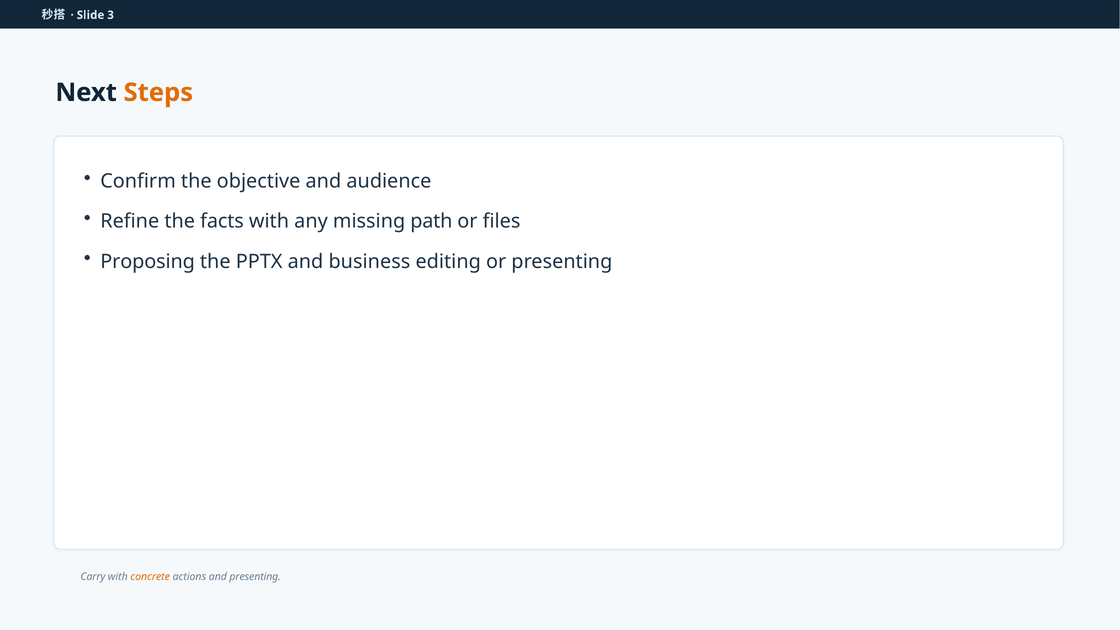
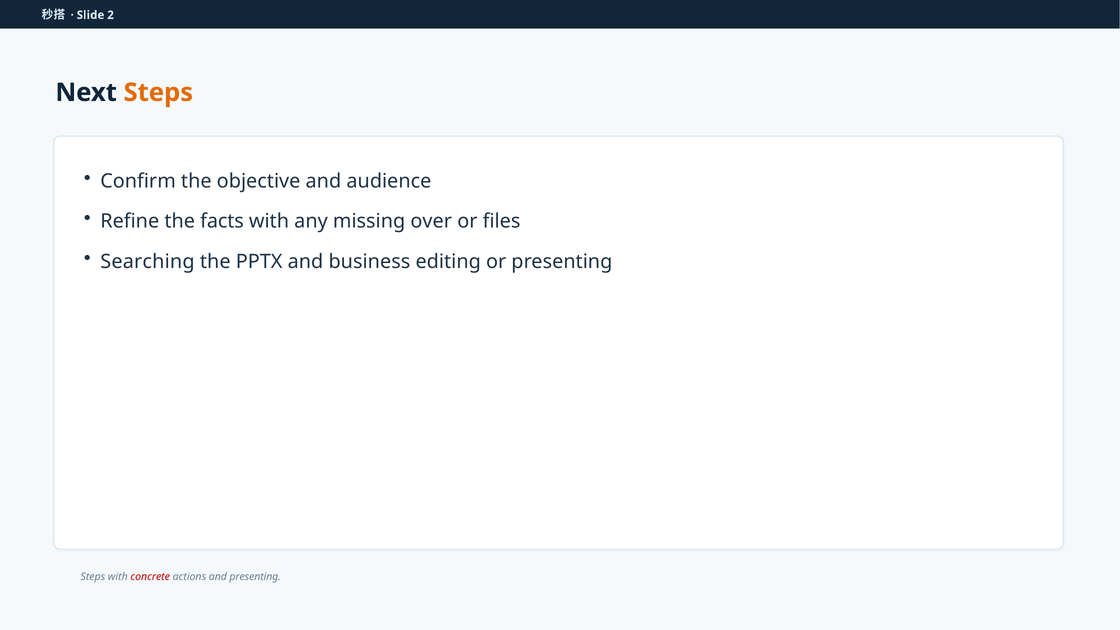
3: 3 -> 2 (111, 15)
path: path -> over (431, 221)
Proposing: Proposing -> Searching (147, 262)
Carry: Carry -> Steps (93, 577)
concrete colour: orange -> red (150, 577)
